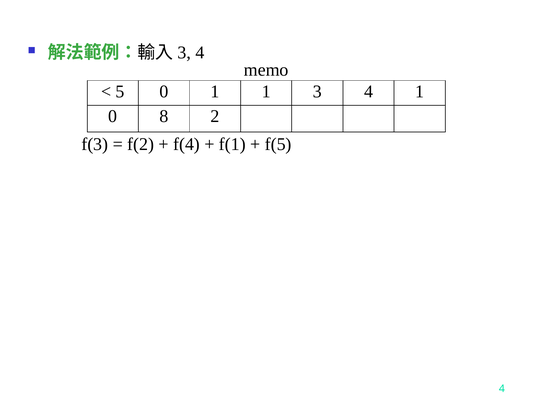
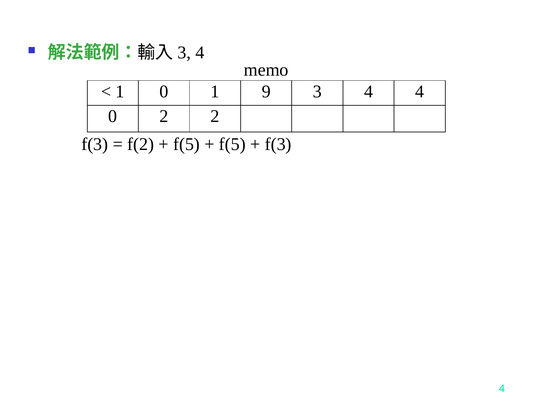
5: 5 -> 1 (120, 91)
1 1: 1 -> 9 (266, 91)
4 1: 1 -> 4 (420, 91)
0 8: 8 -> 2 (164, 116)
f(4: f(4 -> f(5 (187, 144)
f(1: f(1 -> f(5 (232, 144)
f(5: f(5 -> f(3 (278, 144)
